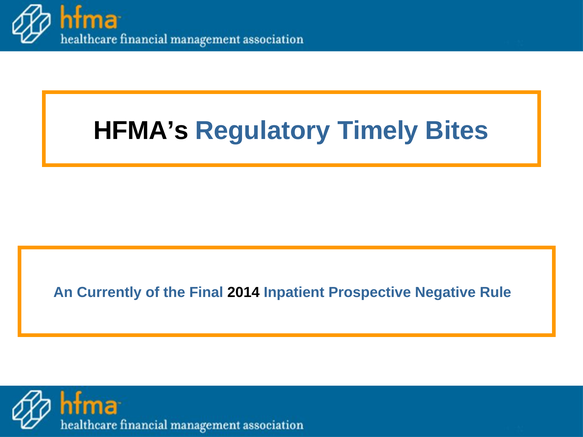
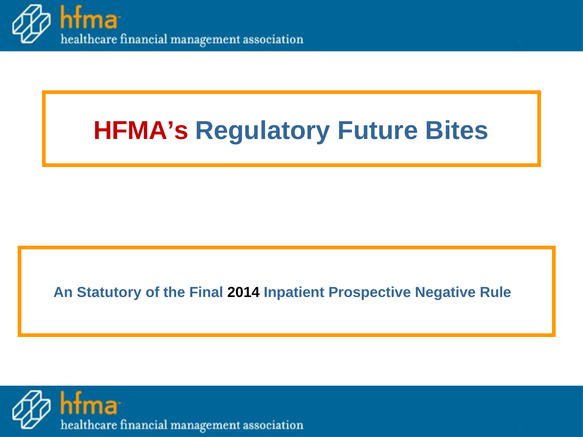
HFMA’s colour: black -> red (141, 131)
Timely: Timely -> Future (378, 131)
Currently: Currently -> Statutory (109, 292)
